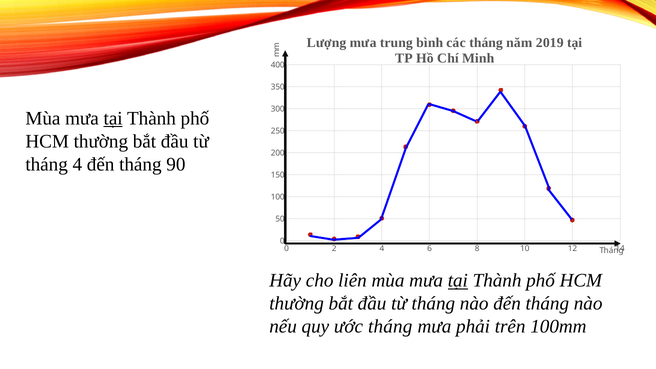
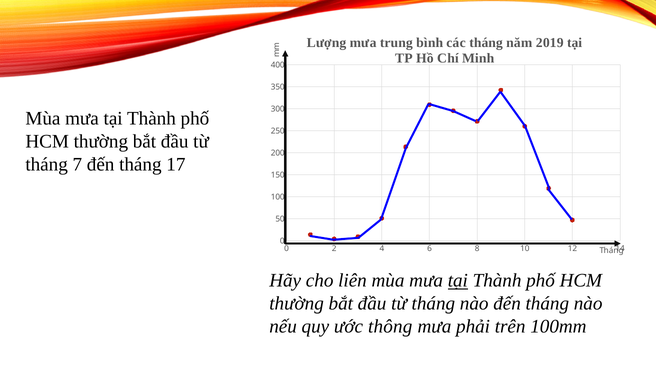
tại underline: present -> none (113, 118)
tháng 4: 4 -> 7 (77, 164)
90: 90 -> 17 (176, 164)
ước tháng: tháng -> thông (390, 327)
